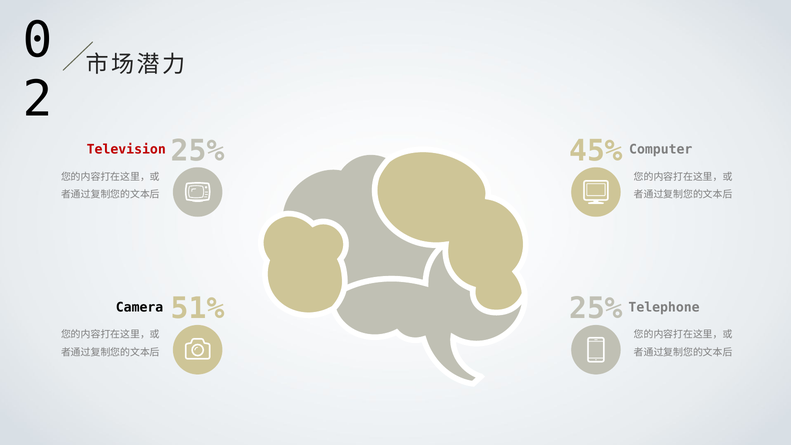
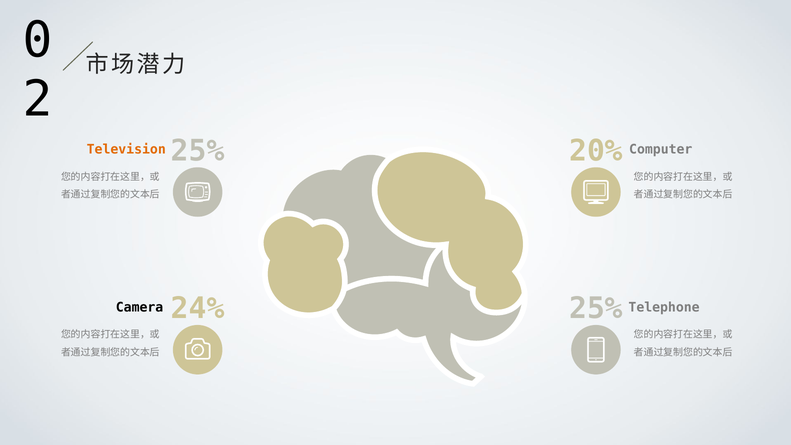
45%: 45% -> 20% (596, 151)
Television colour: red -> orange (126, 149)
51%: 51% -> 24% (198, 308)
